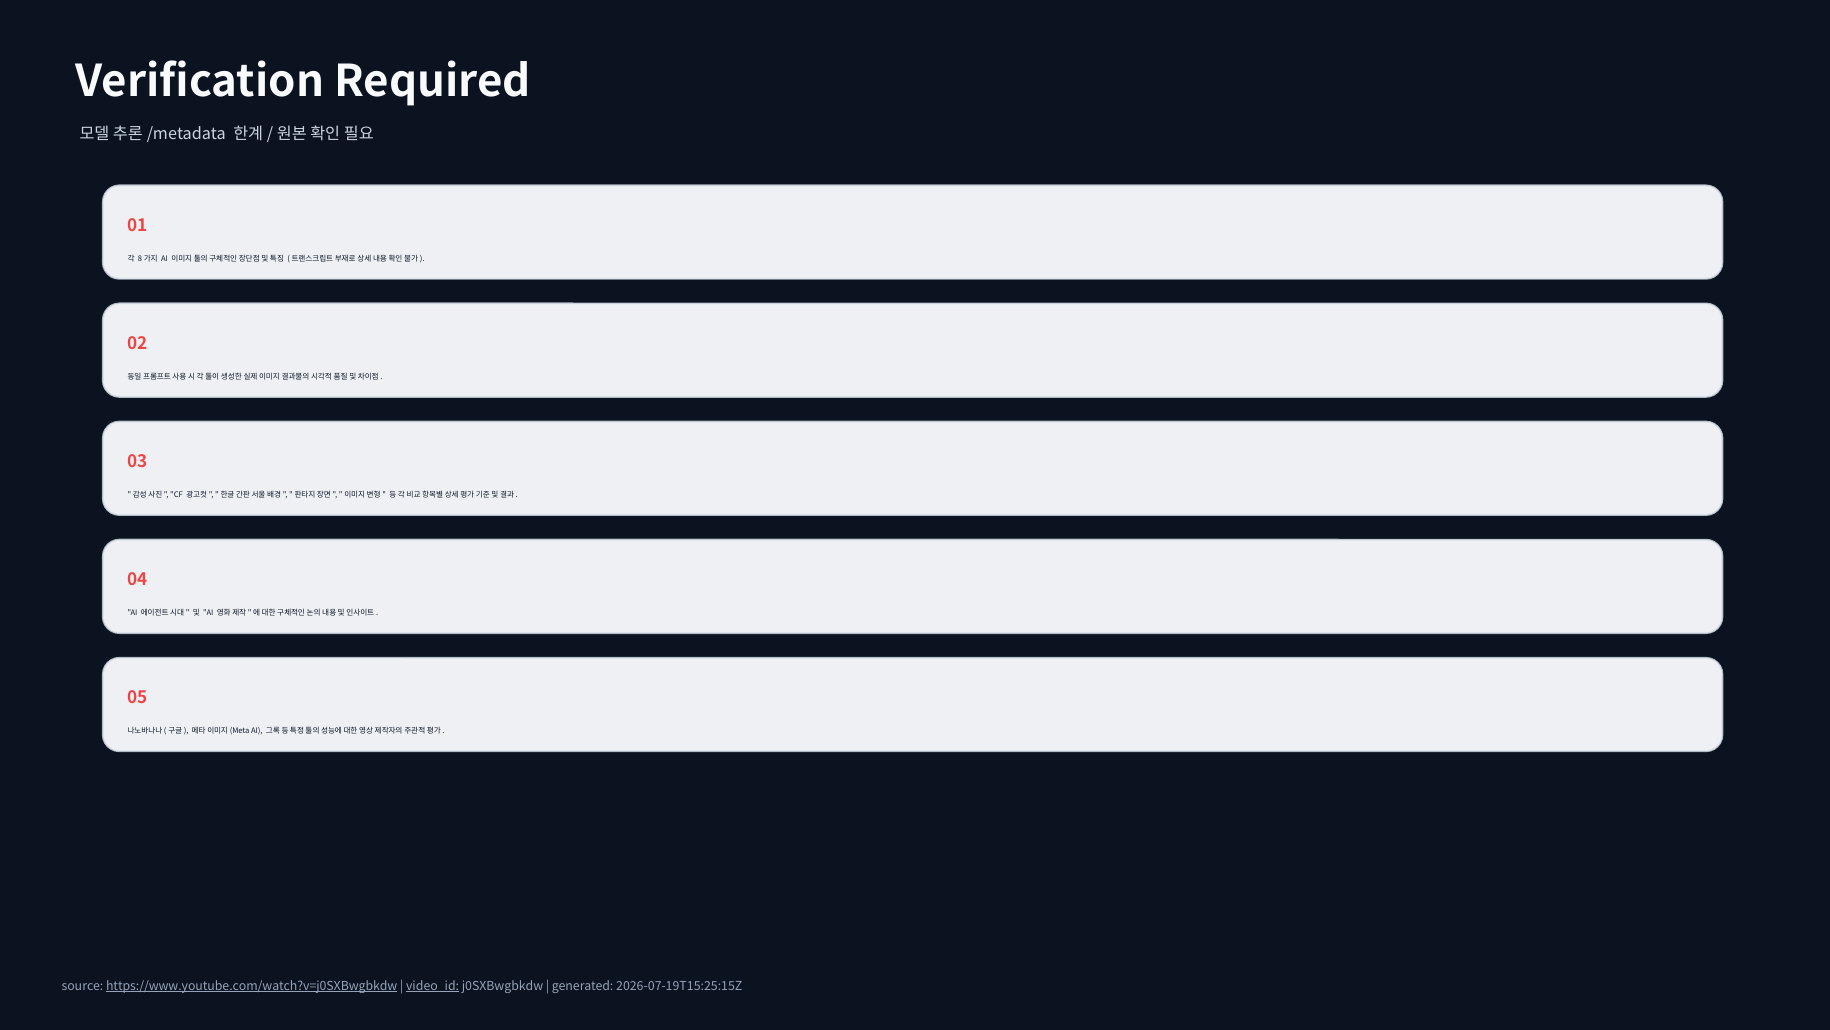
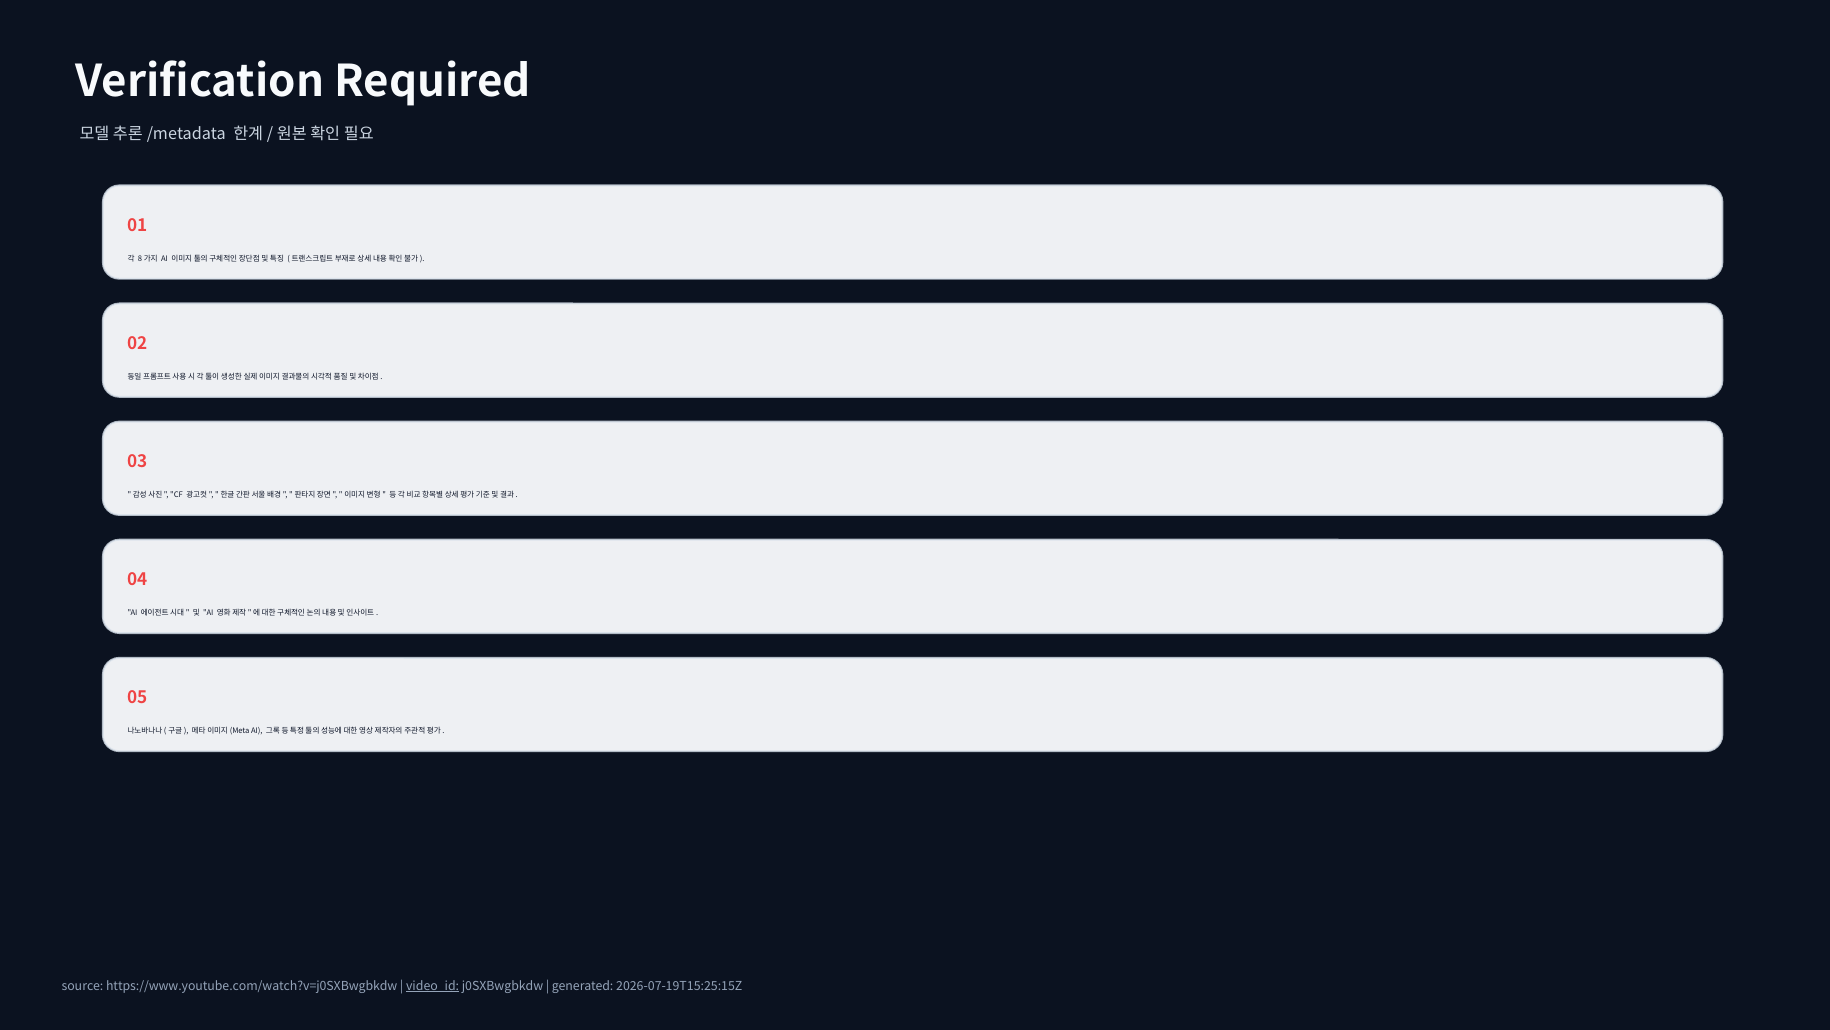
https://www.youtube.com/watch?v=j0SXBwgbkdw underline: present -> none (252, 986)
